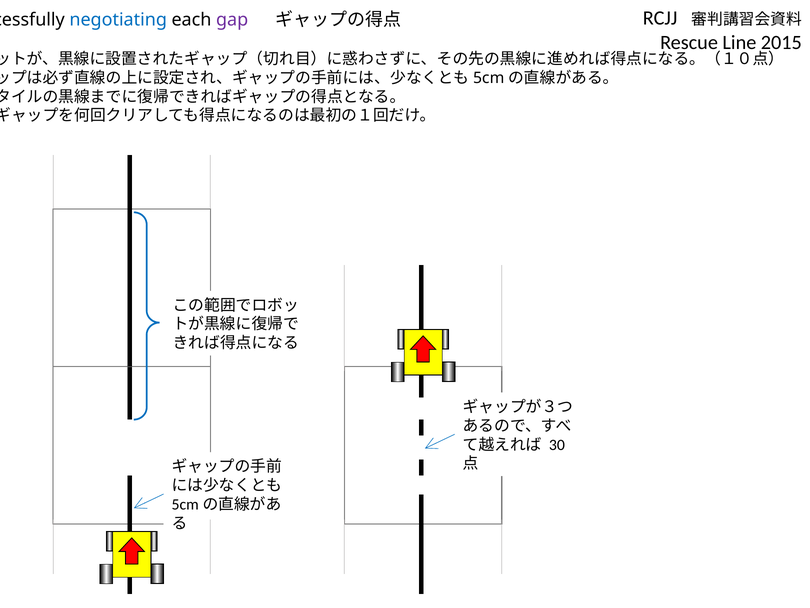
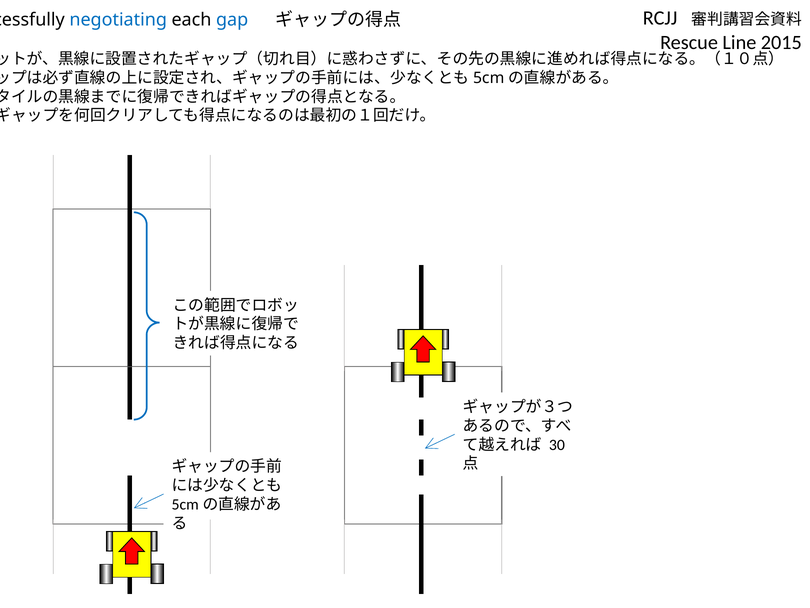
gap colour: purple -> blue (232, 20)
